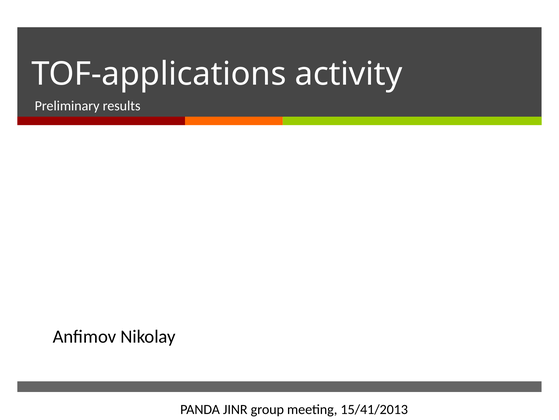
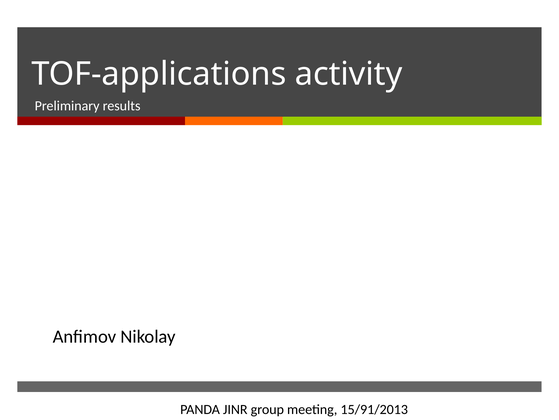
15/41/2013: 15/41/2013 -> 15/91/2013 (374, 409)
